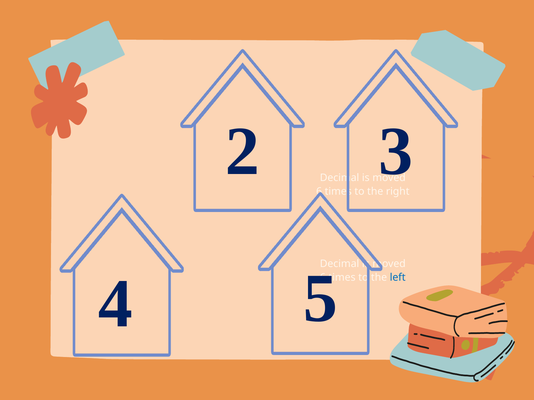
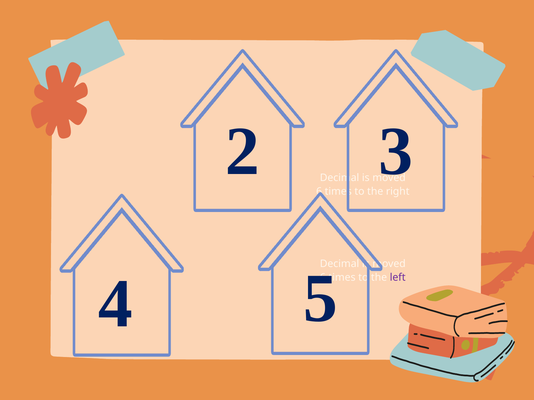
left colour: blue -> purple (398, 278)
